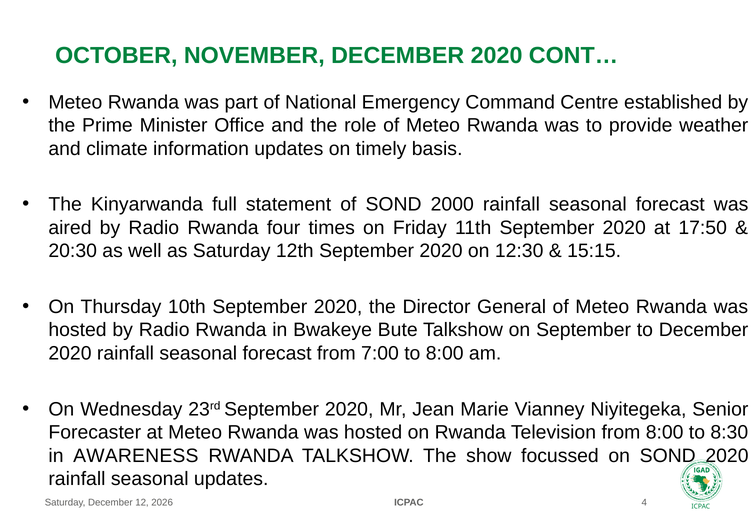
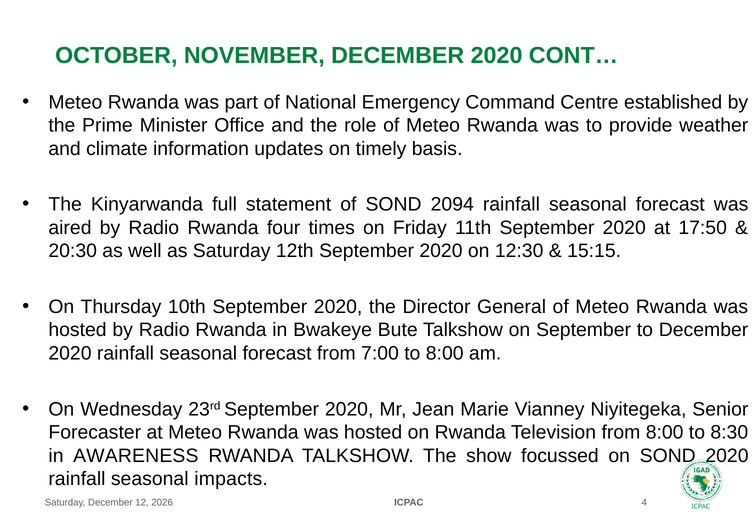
2000: 2000 -> 2094 (452, 205)
seasonal updates: updates -> impacts (231, 479)
